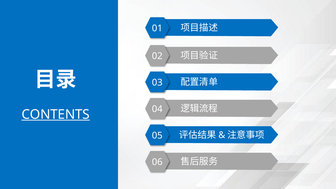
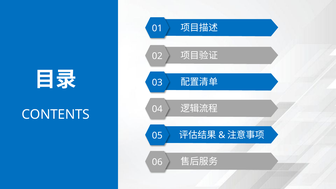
CONTENTS underline: present -> none (56, 114)
